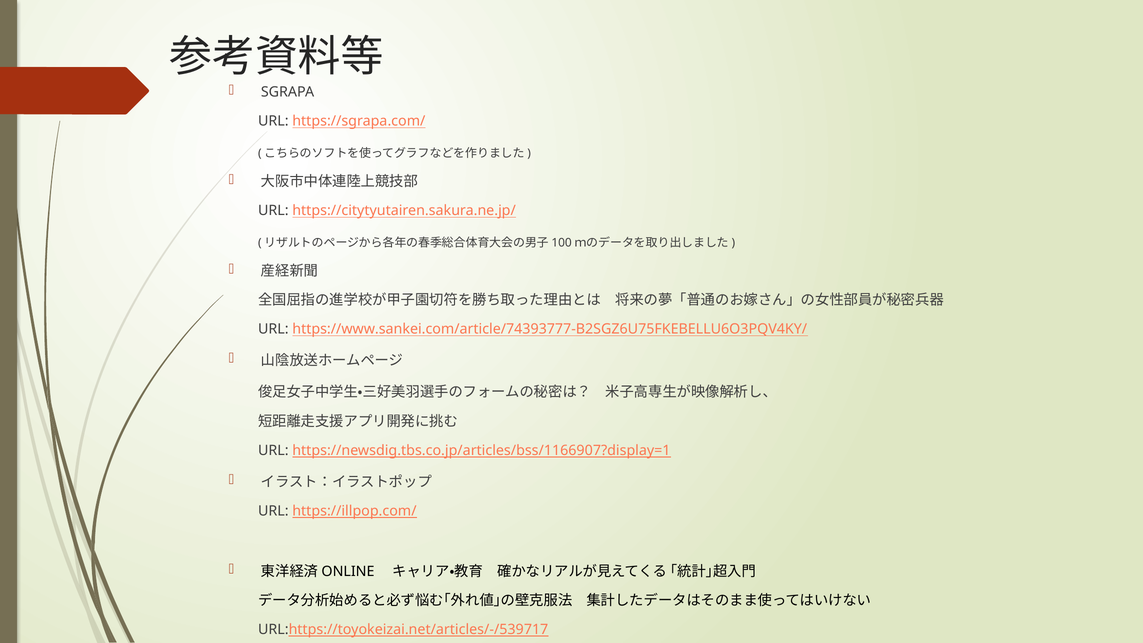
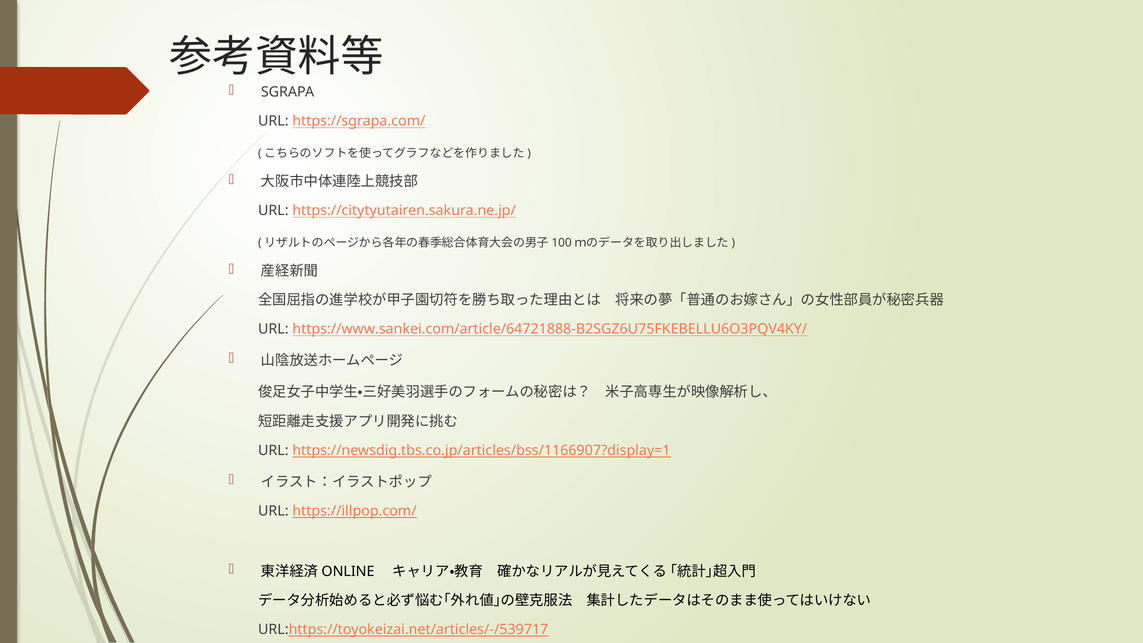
https://www.sankei.com/article/74393777-B2SGZ6U75FKEBELLU6O3PQV4KY/: https://www.sankei.com/article/74393777-B2SGZ6U75FKEBELLU6O3PQV4KY/ -> https://www.sankei.com/article/64721888-B2SGZ6U75FKEBELLU6O3PQV4KY/ (550, 329)
